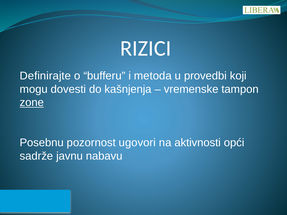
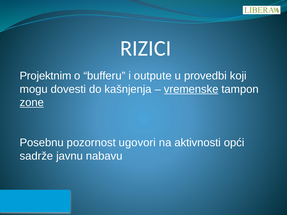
Definirajte: Definirajte -> Projektnim (45, 76)
metoda: metoda -> outpute (153, 76)
vremenske underline: none -> present (191, 89)
